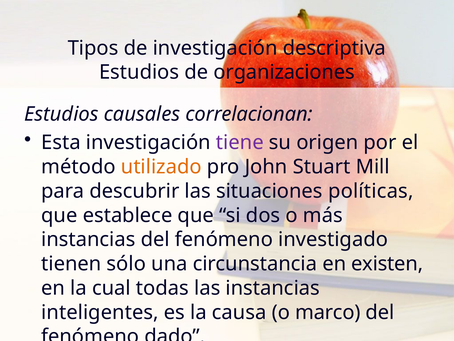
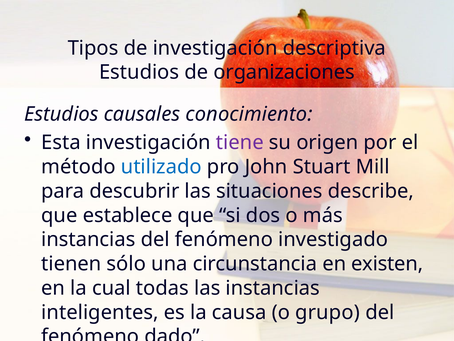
correlacionan: correlacionan -> conocimiento (249, 114)
utilizado colour: orange -> blue (161, 167)
políticas: políticas -> describe (371, 191)
marco: marco -> grupo (328, 312)
